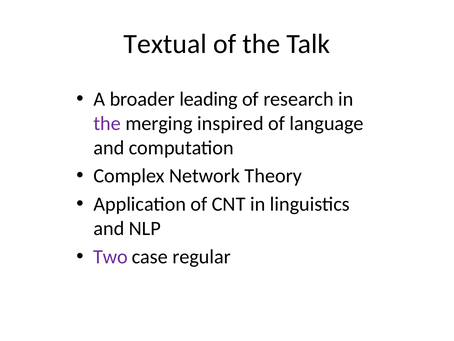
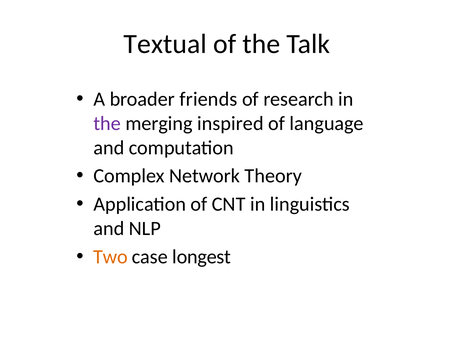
leading: leading -> friends (208, 99)
Two colour: purple -> orange (111, 256)
regular: regular -> longest (202, 256)
